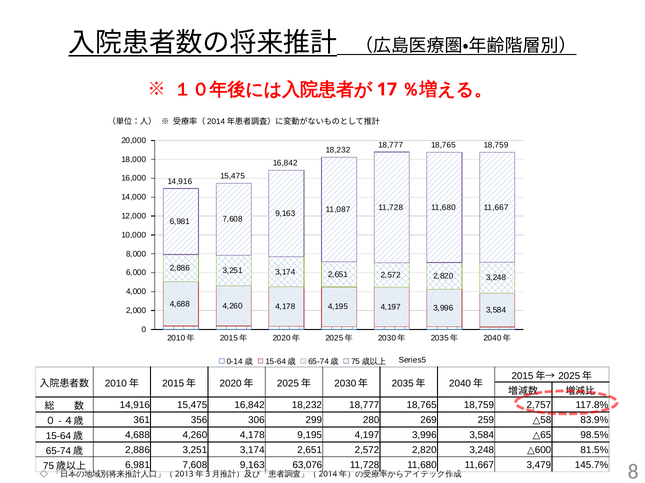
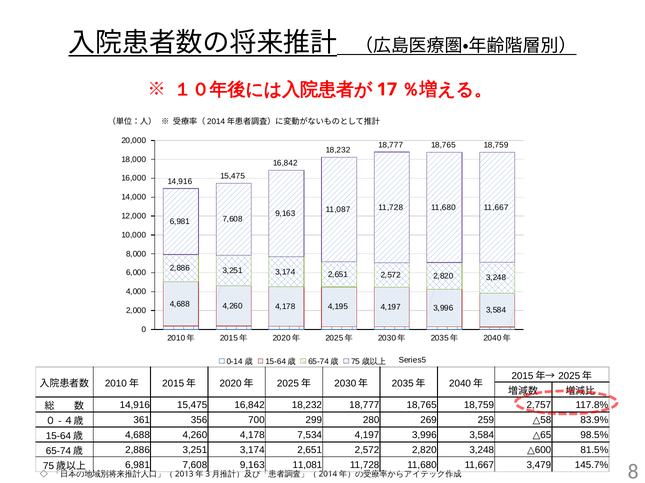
306: 306 -> 700 (256, 421)
9,195: 9,195 -> 7,534 (310, 436)
63,076: 63,076 -> 11,081 (307, 466)
